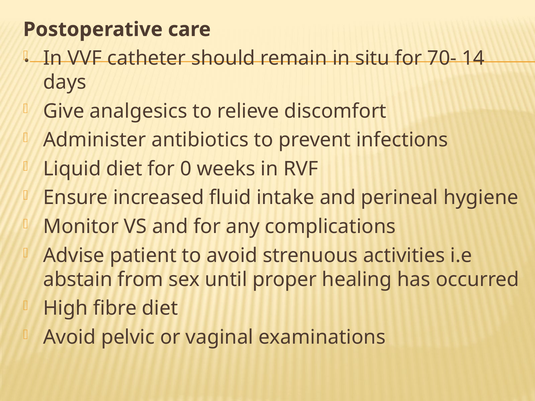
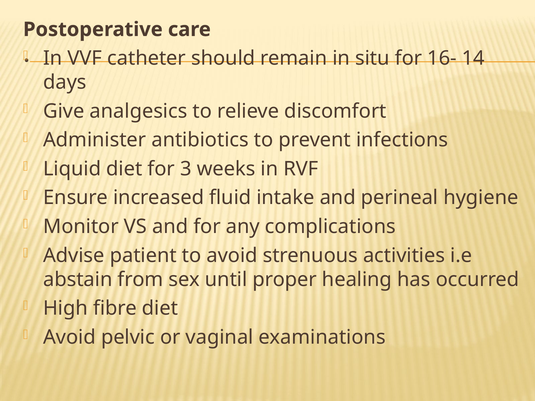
70-: 70- -> 16- (442, 58)
0: 0 -> 3 (186, 169)
